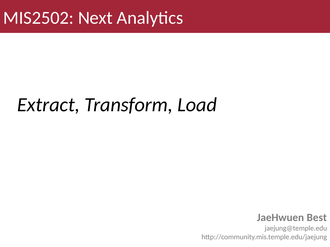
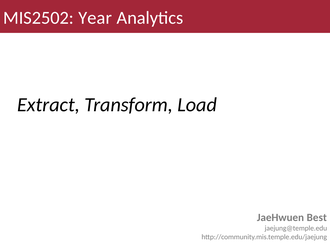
Next: Next -> Year (95, 18)
